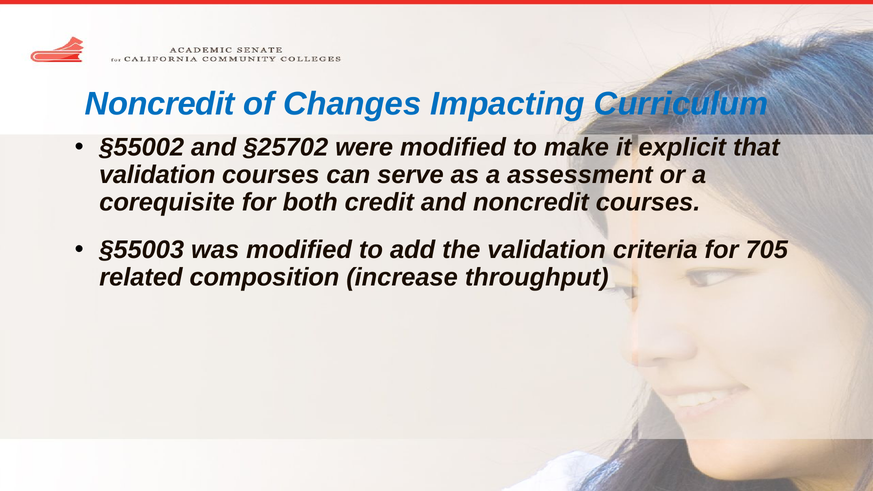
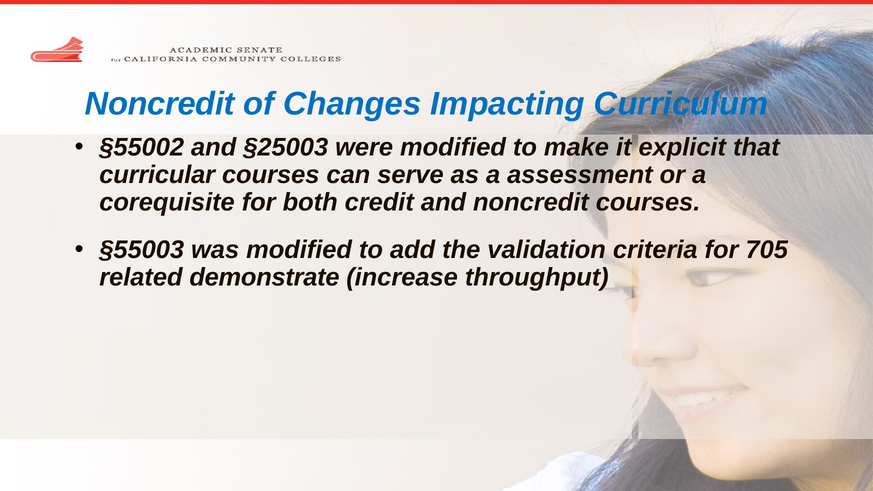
§25702: §25702 -> §25003 (286, 148)
validation: validation -> curricular (157, 175)
composition: composition -> demonstrate (265, 277)
